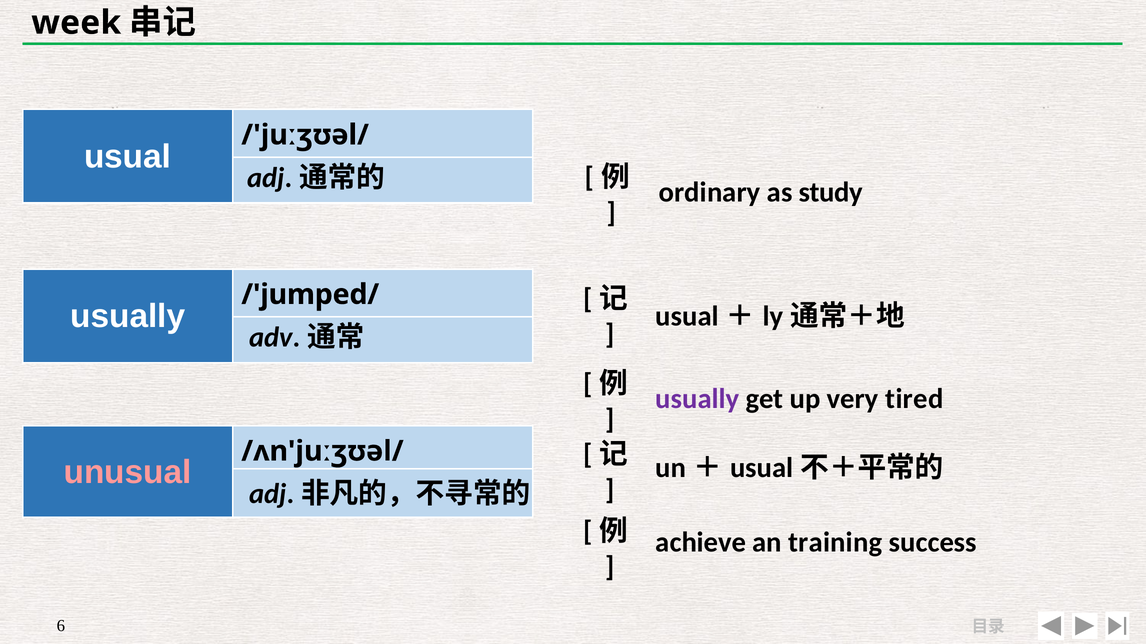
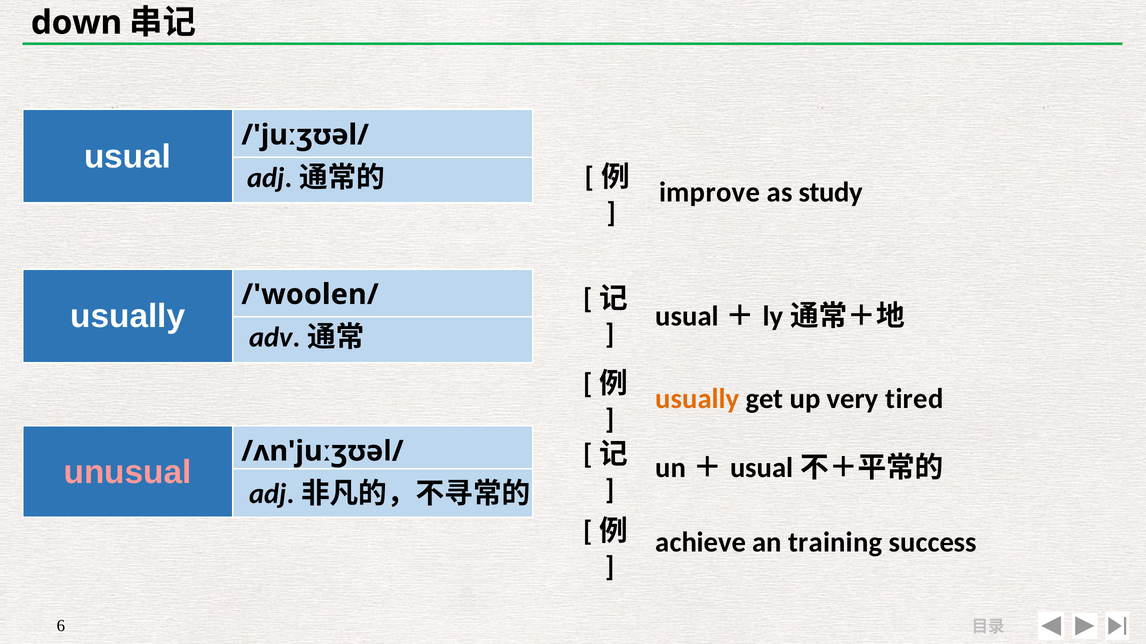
week: week -> down (76, 23)
ordinary: ordinary -> improve (710, 192)
/'jumped/: /'jumped/ -> /'woolen/ (310, 295)
usually colour: purple -> orange (697, 399)
